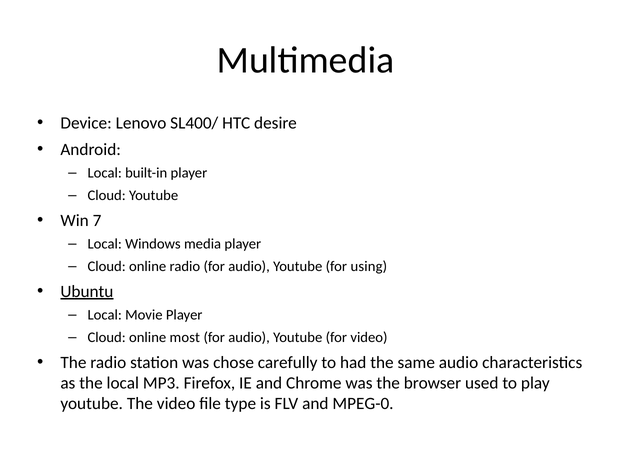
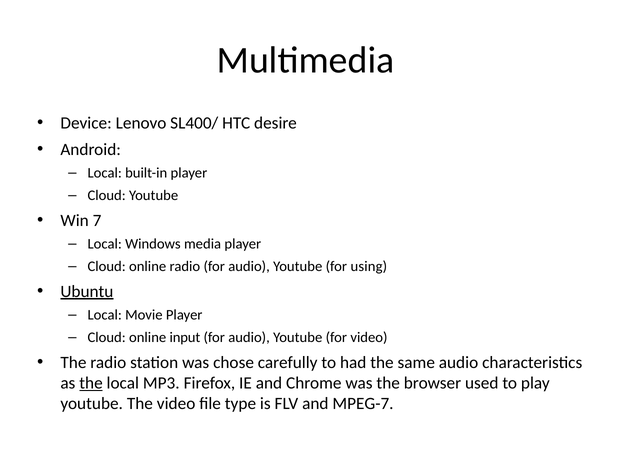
most: most -> input (185, 338)
the underline: none -> present (91, 383)
MPEG-0: MPEG-0 -> MPEG-7 (363, 404)
